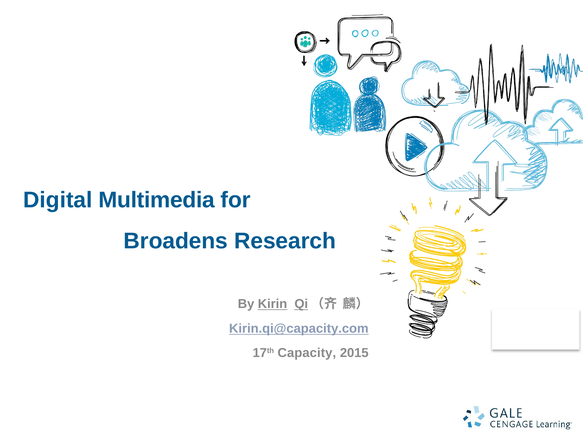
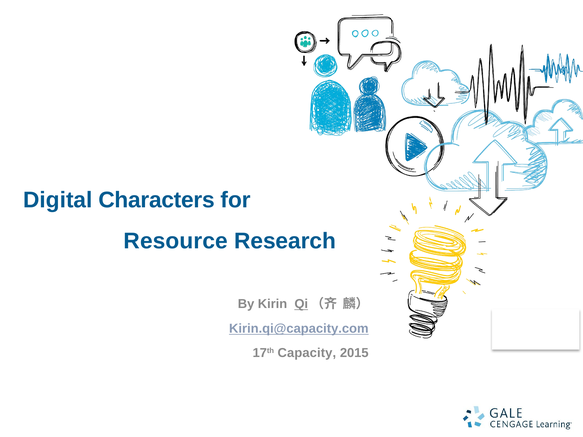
Multimedia: Multimedia -> Characters (157, 200)
Broadens: Broadens -> Resource (176, 241)
Kirin underline: present -> none (273, 304)
